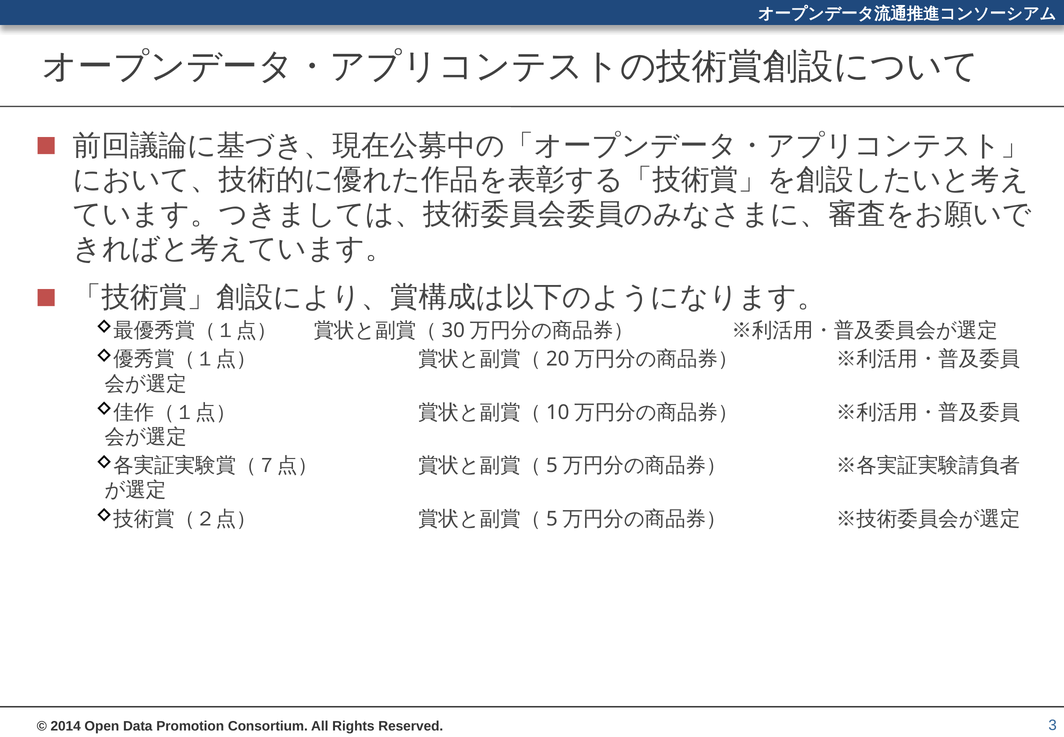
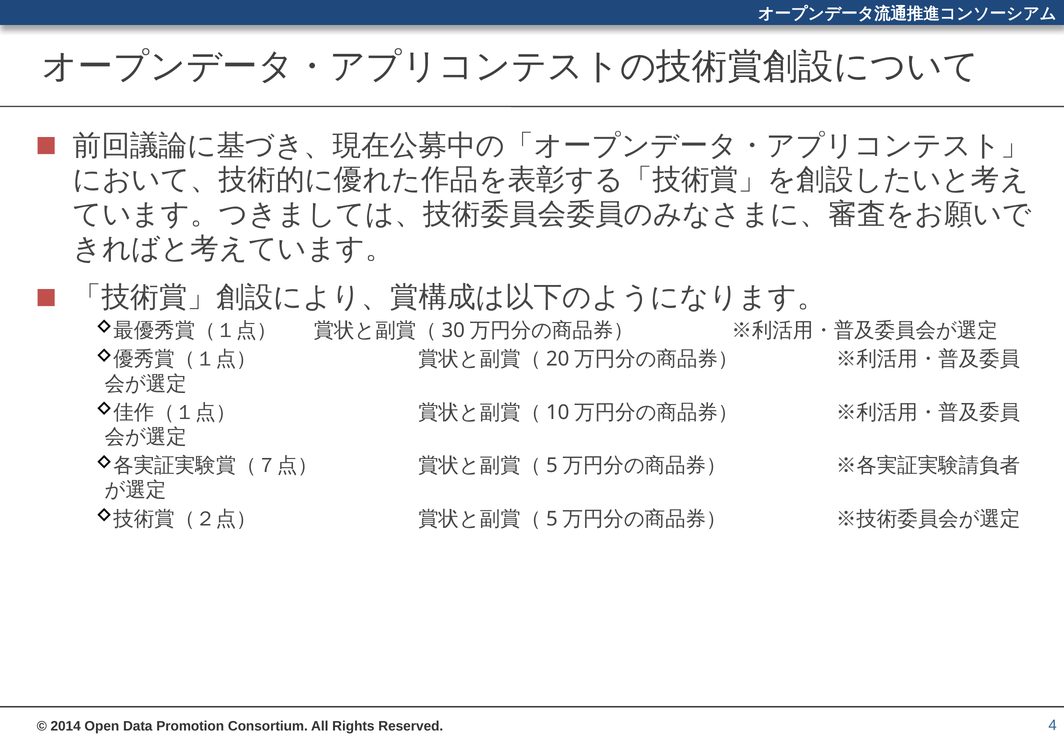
3: 3 -> 4 (1053, 725)
